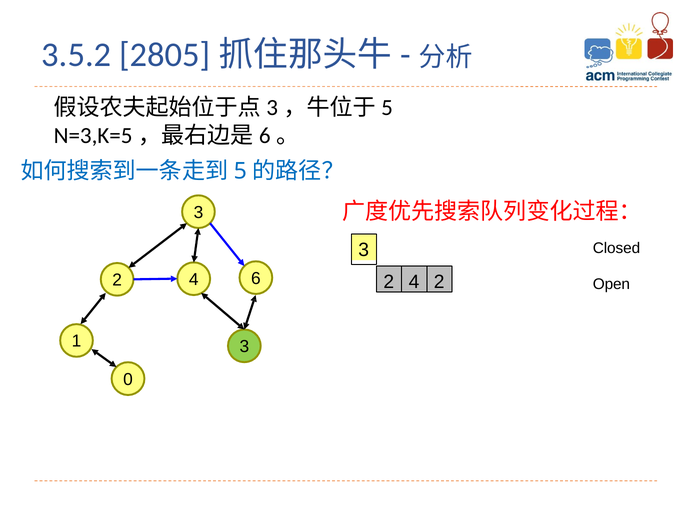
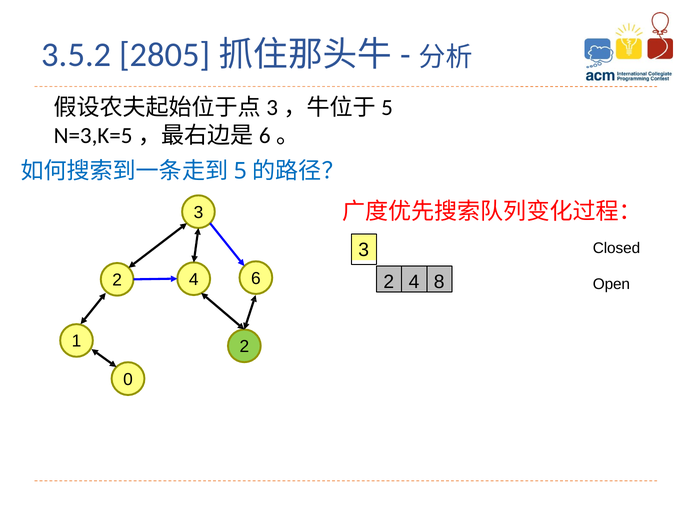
4 2: 2 -> 8 (439, 282)
1 3: 3 -> 2 (244, 347)
